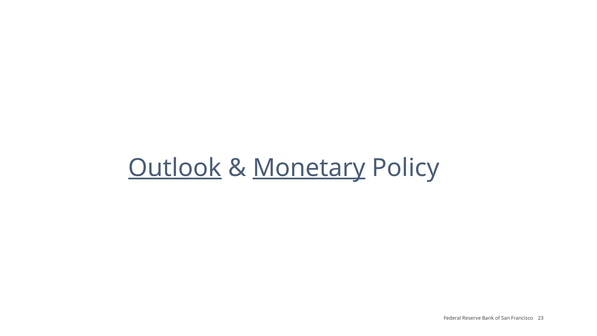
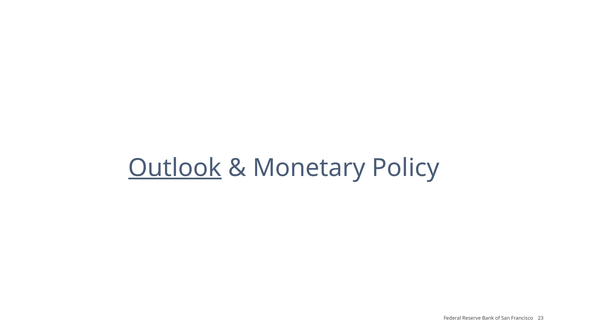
Monetary underline: present -> none (309, 168)
